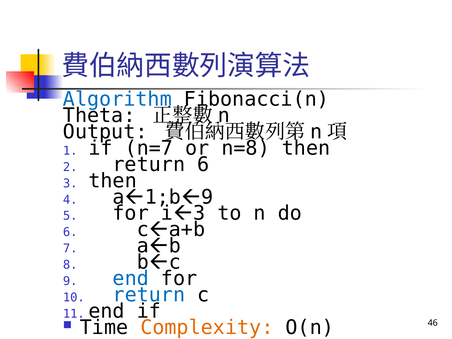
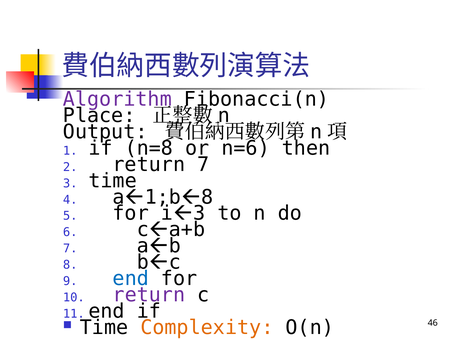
Algorithm colour: blue -> purple (117, 99)
Theta: Theta -> Place (99, 115)
n=7: n=7 -> n=8 (149, 148)
n=8: n=8 -> n=6 (246, 148)
return 6: 6 -> 7 (203, 164)
then: then -> time (113, 181)
9: 9 -> 8 (207, 197)
return colour: blue -> purple (149, 295)
